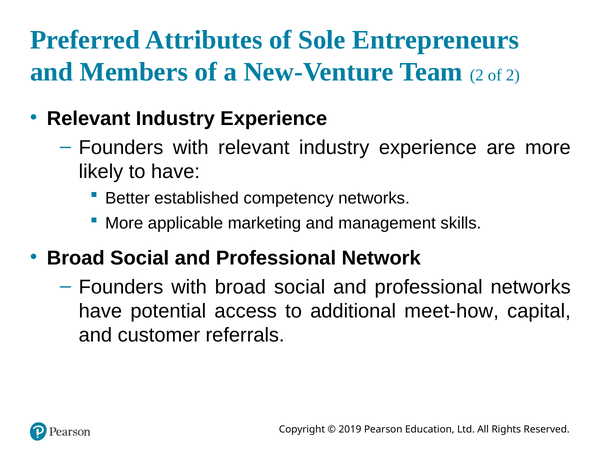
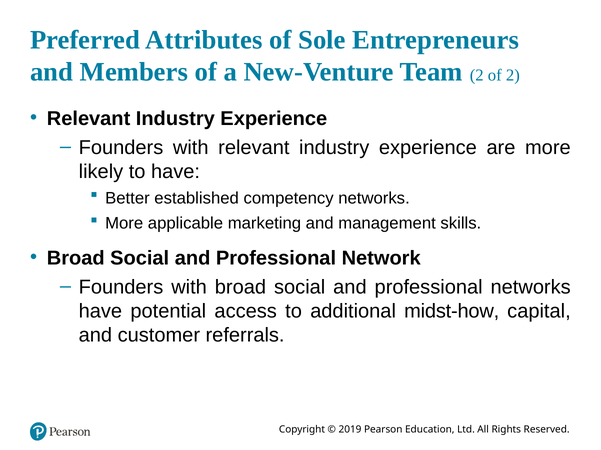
meet-how: meet-how -> midst-how (452, 311)
